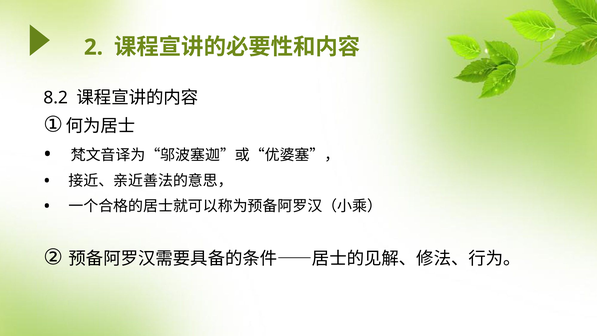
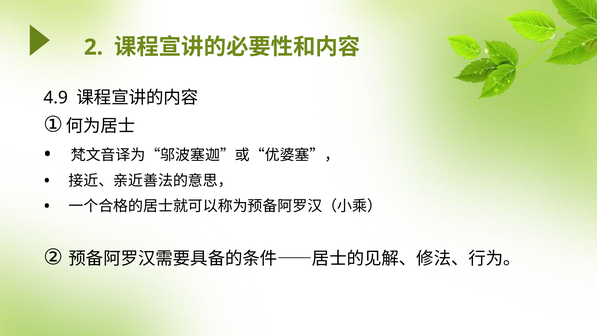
8.2: 8.2 -> 4.9 (56, 98)
